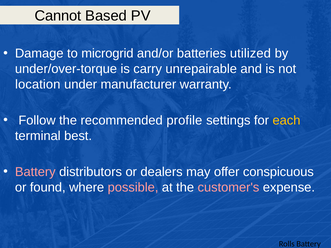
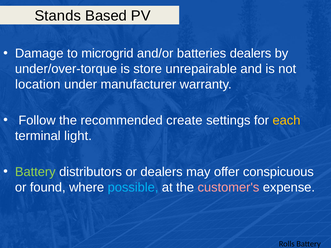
Cannot: Cannot -> Stands (58, 16)
batteries utilized: utilized -> dealers (251, 54)
carry: carry -> store (148, 69)
profile: profile -> create (184, 121)
best: best -> light (78, 136)
Battery colour: pink -> light green (35, 172)
possible colour: pink -> light blue (133, 188)
